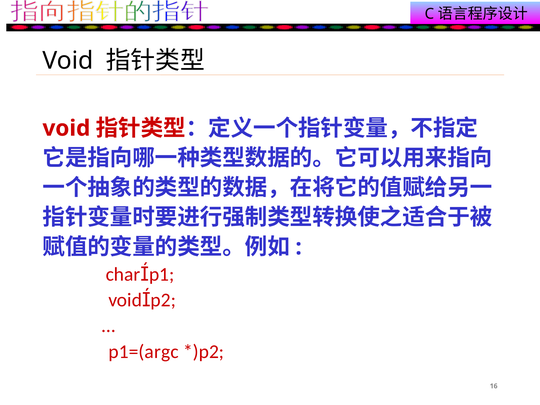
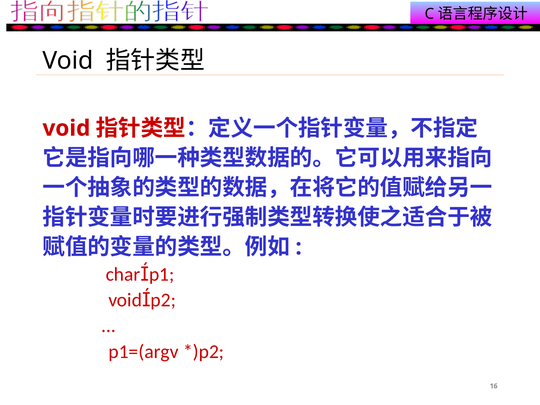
p1=(argc: p1=(argc -> p1=(argv (144, 352)
